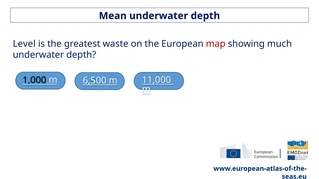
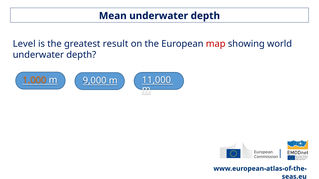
waste: waste -> result (116, 44)
much: much -> world (280, 44)
1,000 colour: black -> orange (34, 80)
6,500: 6,500 -> 9,000 (95, 81)
